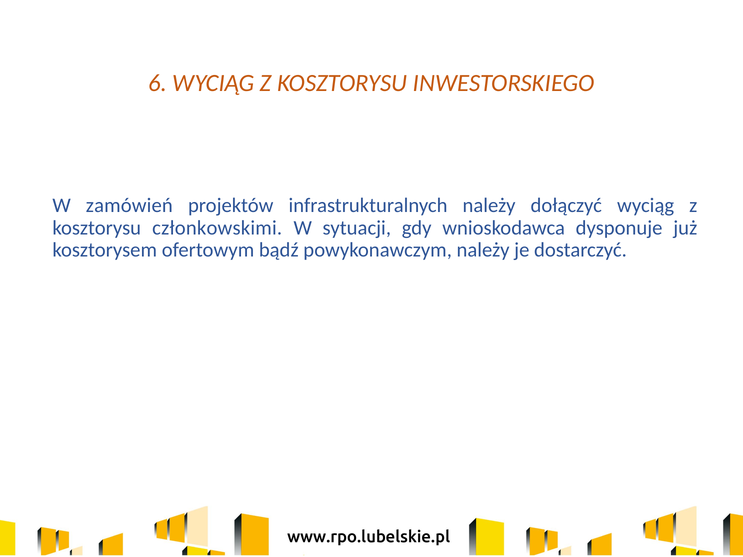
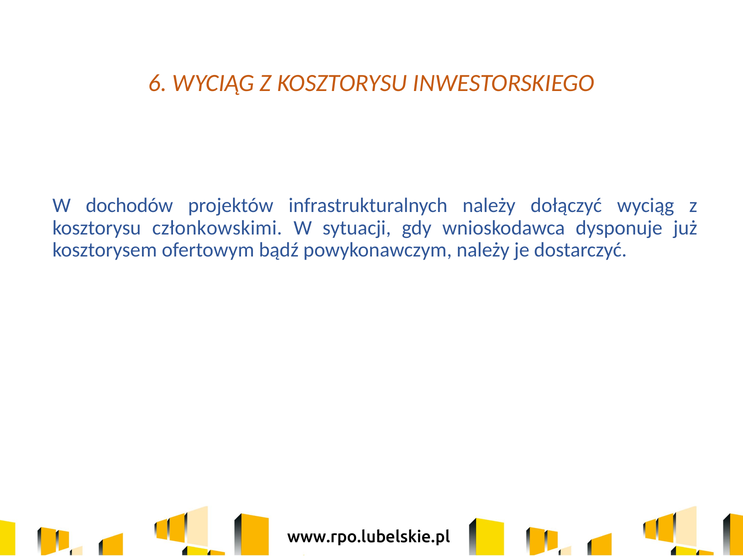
zamówień: zamówień -> dochodów (129, 206)
